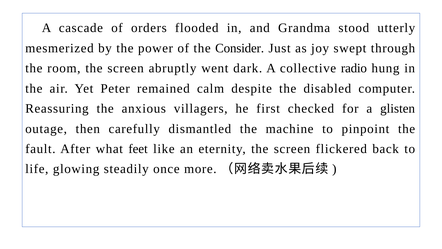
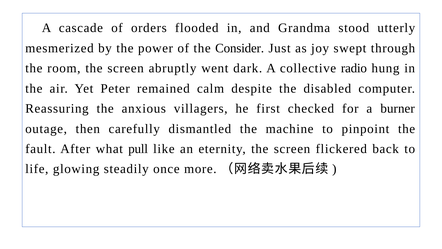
glisten: glisten -> burner (398, 108)
feet: feet -> pull (138, 149)
